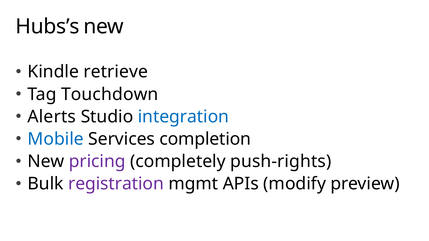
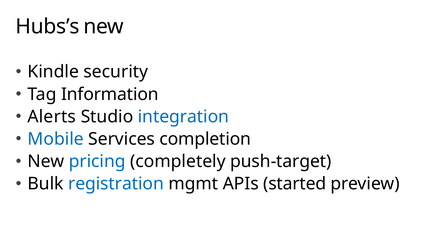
retrieve: retrieve -> security (116, 72)
Touchdown: Touchdown -> Information (110, 94)
pricing colour: purple -> blue (97, 162)
push-rights: push-rights -> push-target (281, 162)
registration colour: purple -> blue (116, 184)
modify: modify -> started (295, 184)
